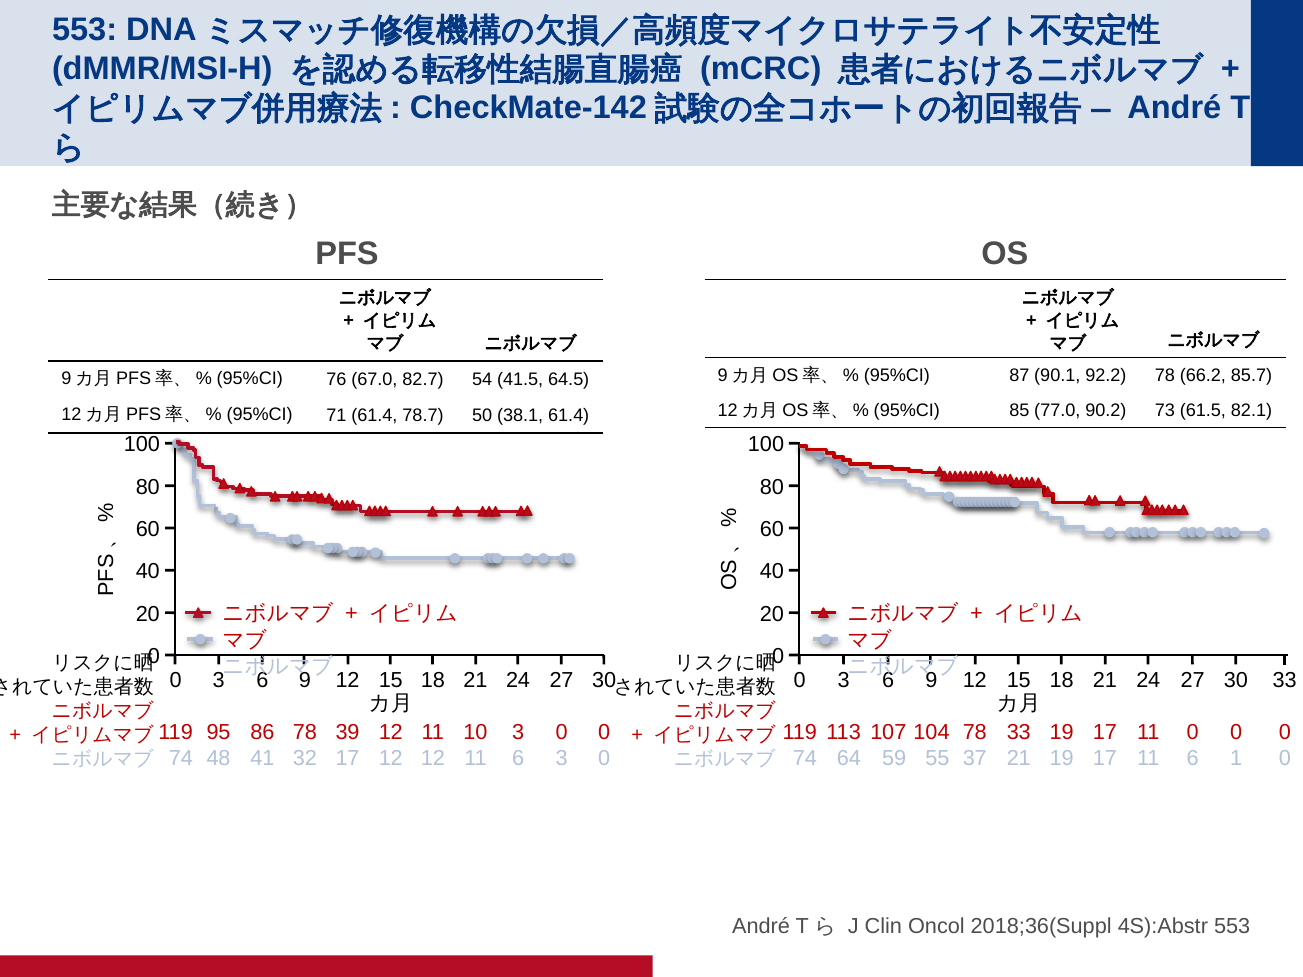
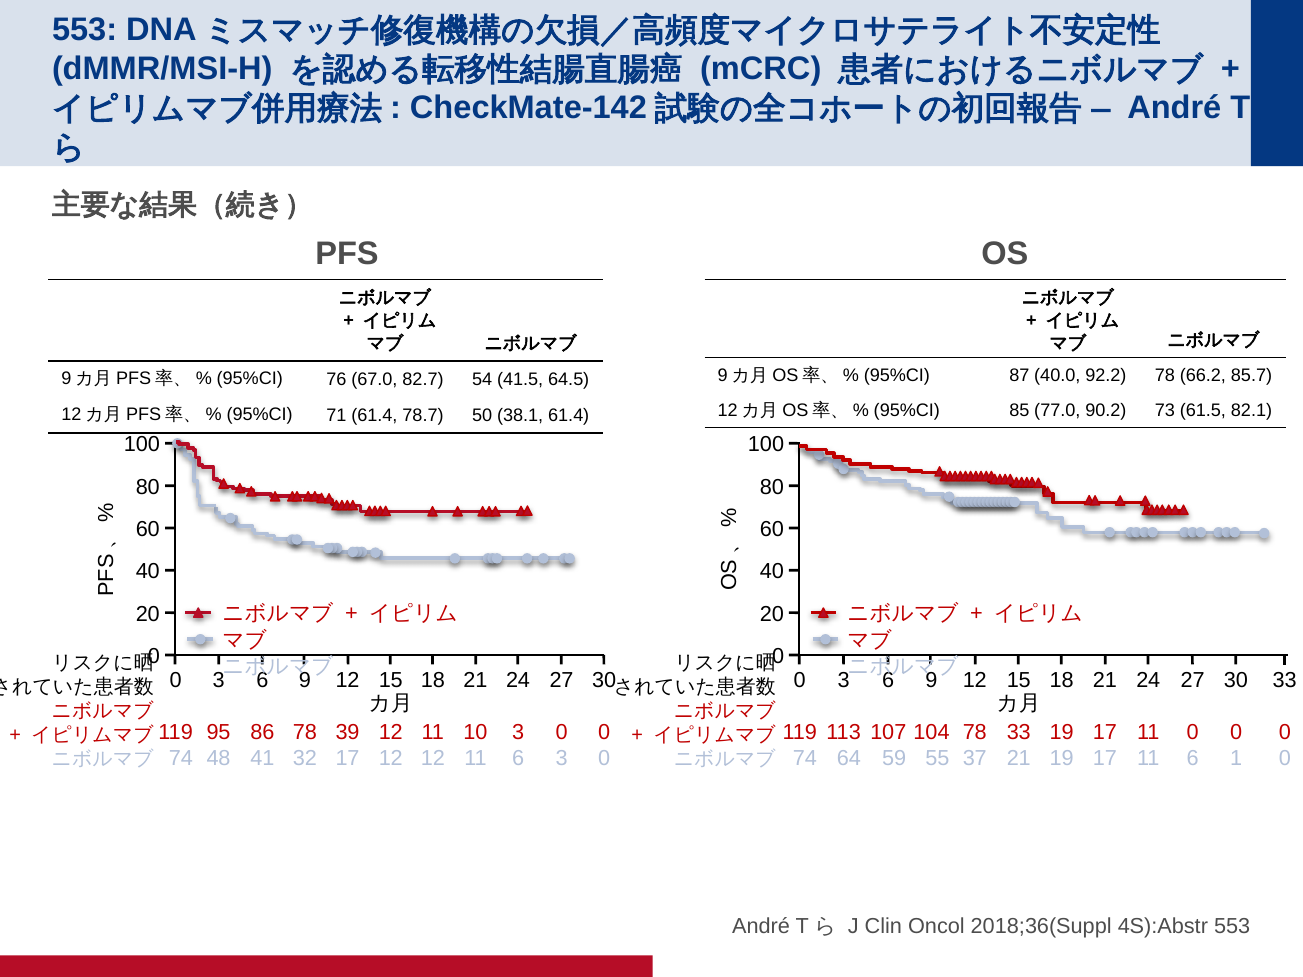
90.1: 90.1 -> 40.0 (1057, 375)
